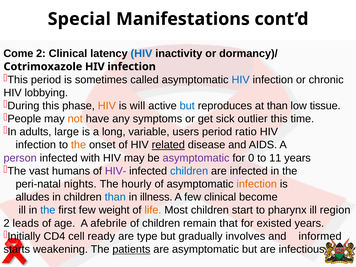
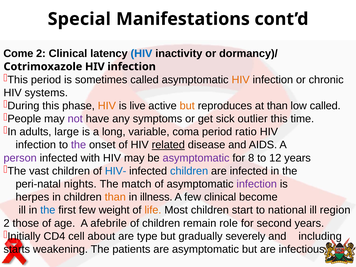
HIV colour: blue -> orange (241, 80)
lobbying: lobbying -> systems (46, 93)
will: will -> live (138, 106)
but colour: blue -> orange (187, 106)
low tissue: tissue -> called (325, 106)
not colour: orange -> purple (75, 119)
users: users -> coma (186, 132)
the colour: orange -> purple (79, 145)
0: 0 -> 8 (251, 158)
11: 11 -> 12 (275, 158)
vast humans: humans -> children (71, 171)
HIV- colour: purple -> blue (116, 171)
hourly: hourly -> match (136, 184)
infection colour: orange -> purple (257, 184)
alludes: alludes -> herpes (32, 197)
than colour: blue -> orange (115, 197)
pharynx: pharynx -> national (287, 210)
leads: leads -> those (26, 223)
that: that -> role (229, 223)
existed: existed -> second (274, 223)
ready: ready -> about (101, 236)
involves: involves -> severely (245, 236)
informed: informed -> including (320, 236)
patients underline: present -> none (131, 249)
